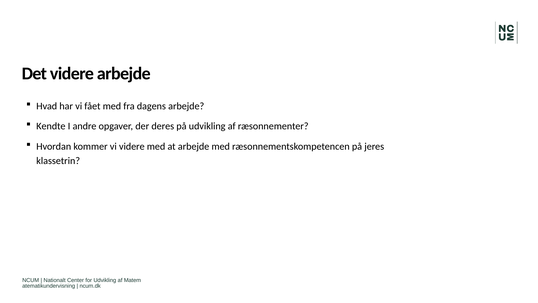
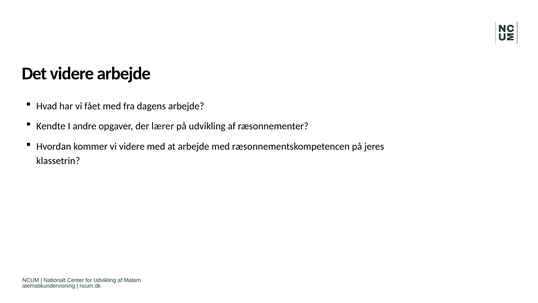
deres: deres -> lærer (163, 126)
